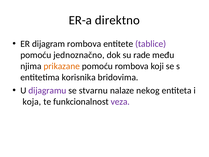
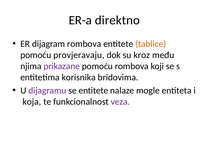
tablice colour: purple -> orange (151, 44)
jednoznačno: jednoznačno -> provjeravaju (79, 55)
rade: rade -> kroz (142, 55)
prikazane colour: orange -> purple (62, 66)
se stvarnu: stvarnu -> entitete (93, 90)
nekog: nekog -> mogle (148, 90)
